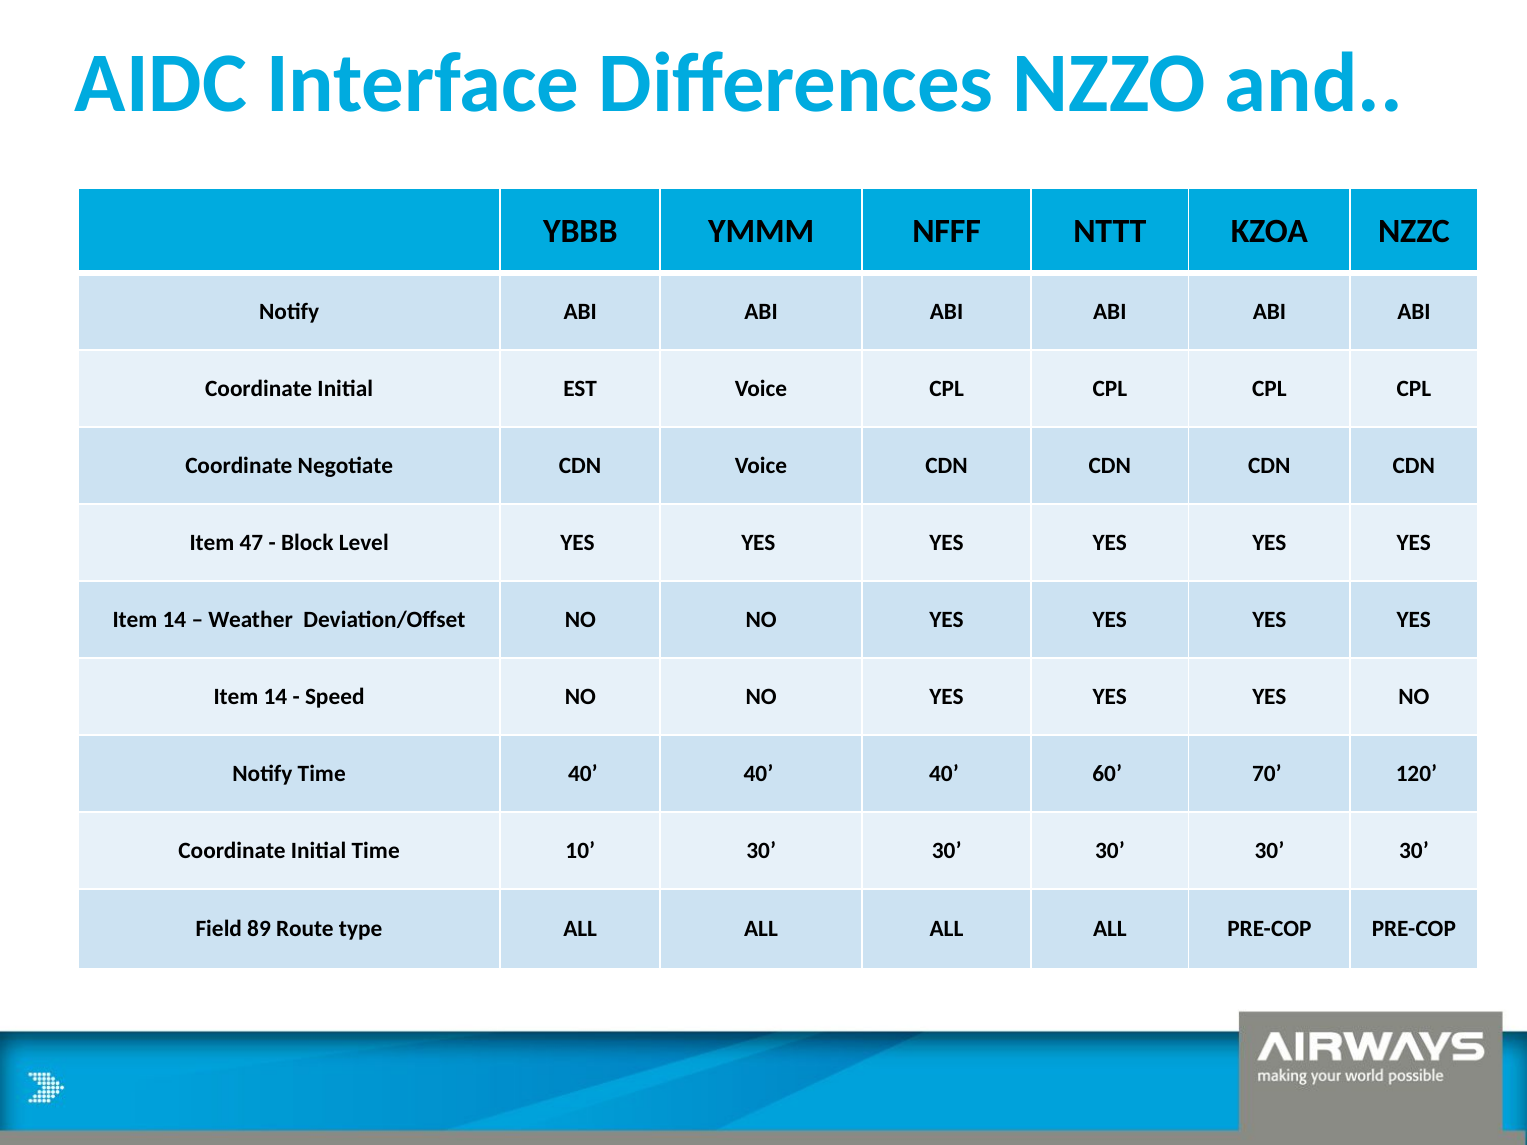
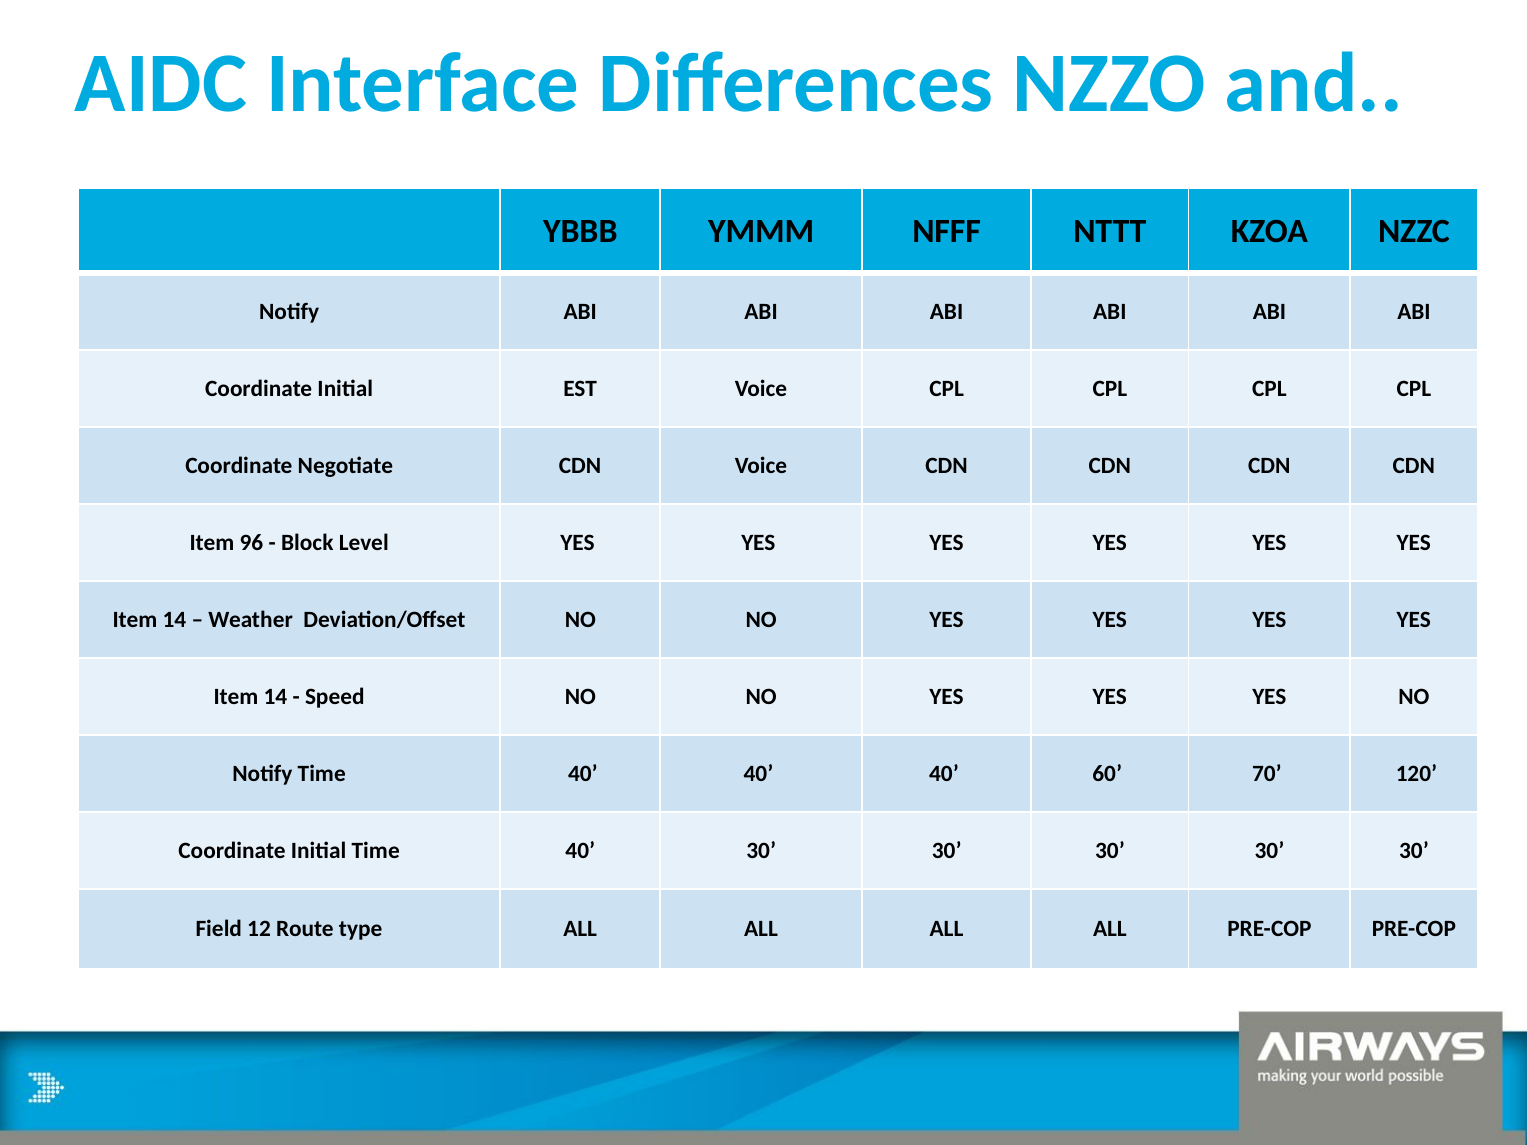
47: 47 -> 96 (251, 543)
Initial Time 10: 10 -> 40 (580, 851)
89: 89 -> 12 (259, 929)
